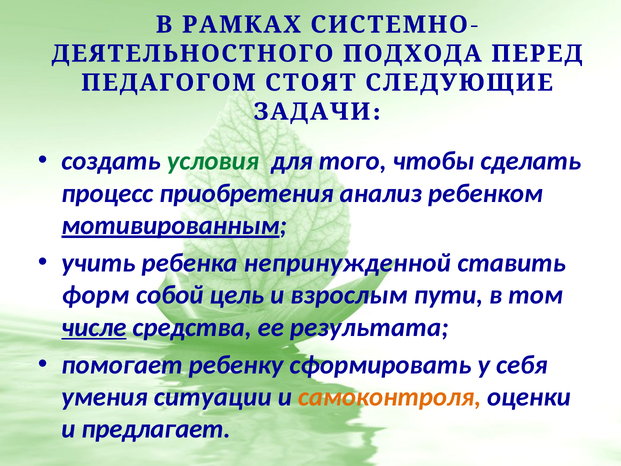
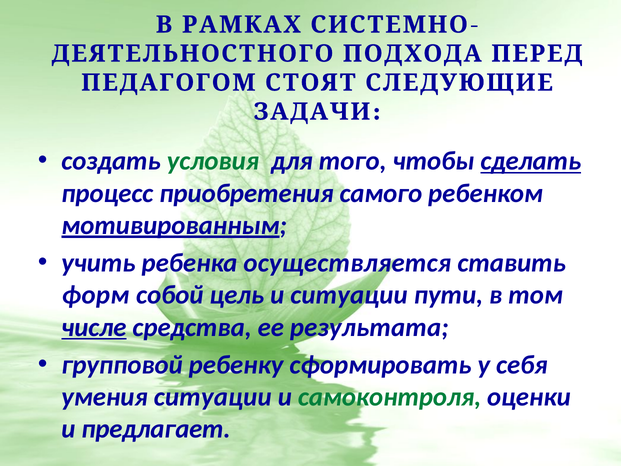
сделать underline: none -> present (531, 161)
анализ: анализ -> самого (381, 193)
непринужденной: непринужденной -> осуществляется (347, 263)
и взрослым: взрослым -> ситуации (349, 295)
помогает: помогает -> групповой (122, 365)
самоконтроля colour: orange -> green (390, 397)
